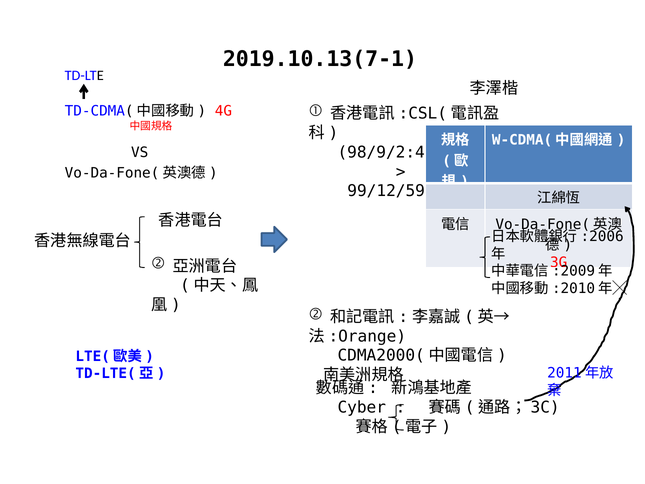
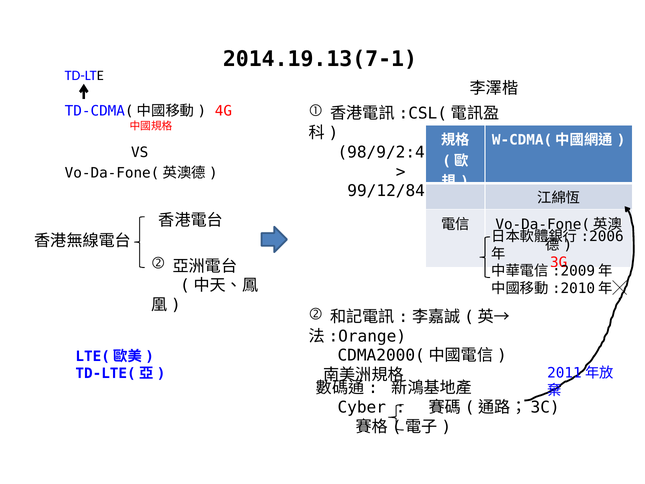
2019.10.13(7-1: 2019.10.13(7-1 -> 2014.19.13(7-1 (320, 59)
99/12/59: 99/12/59 -> 99/12/84 (386, 191)
